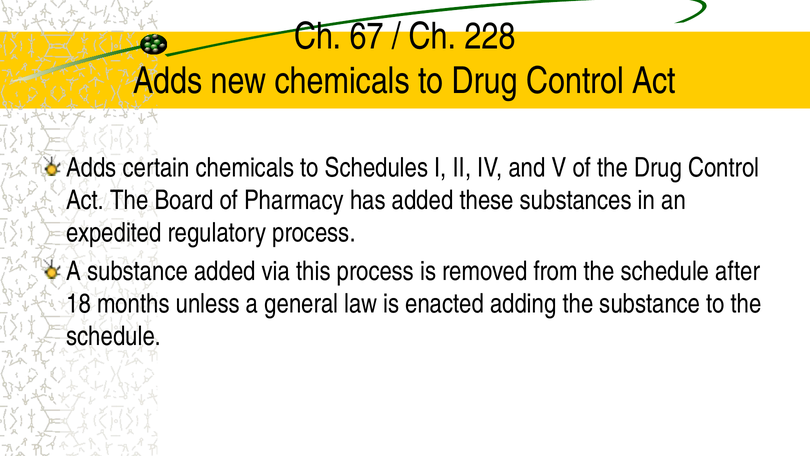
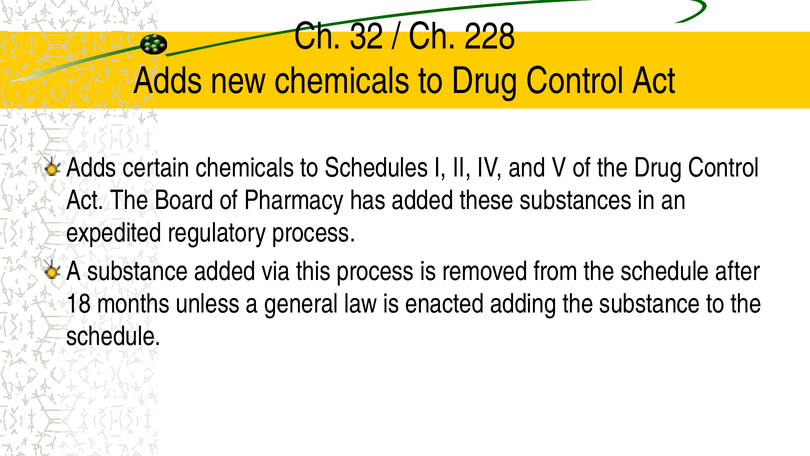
67: 67 -> 32 (367, 37)
